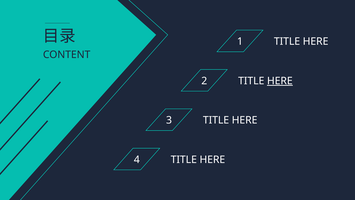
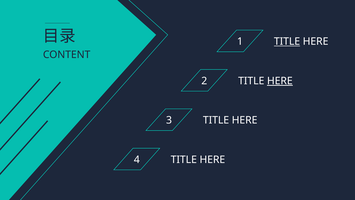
TITLE underline: none -> present (287, 42)
